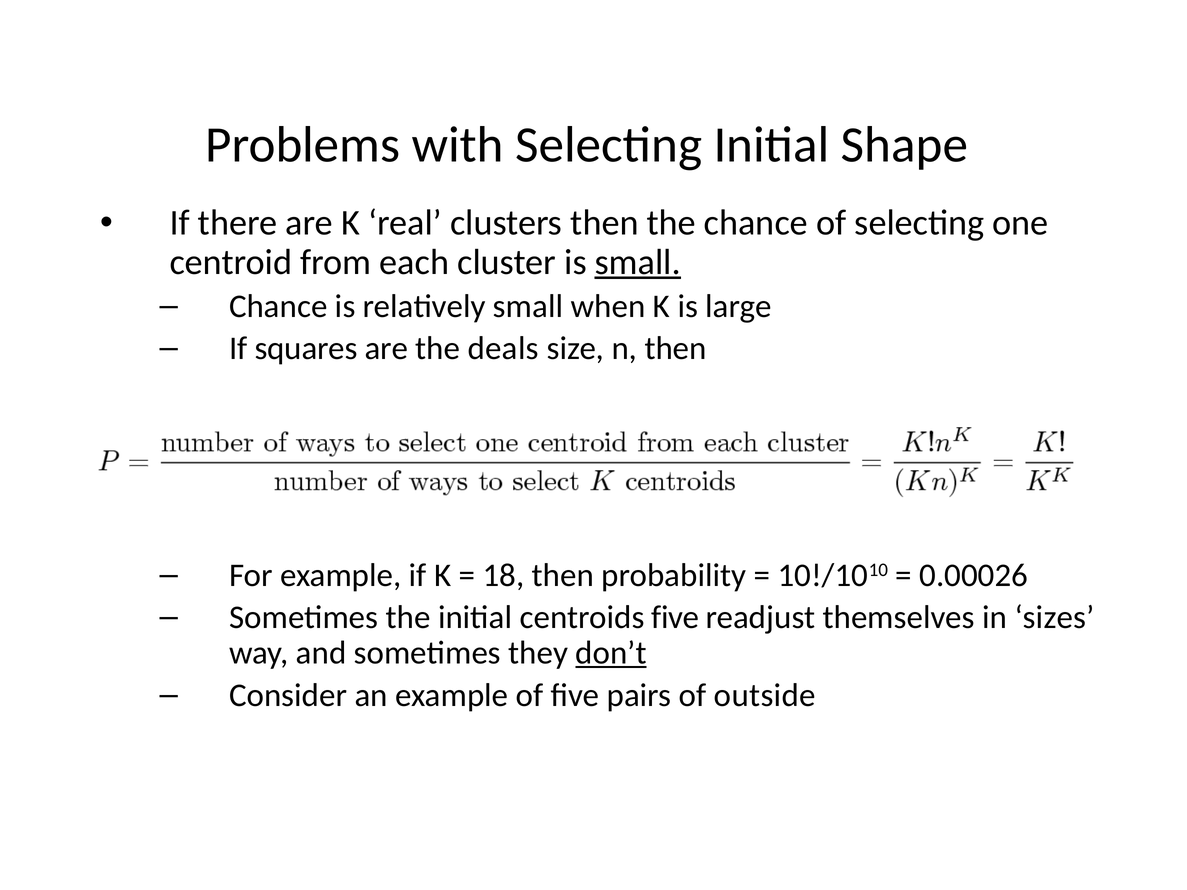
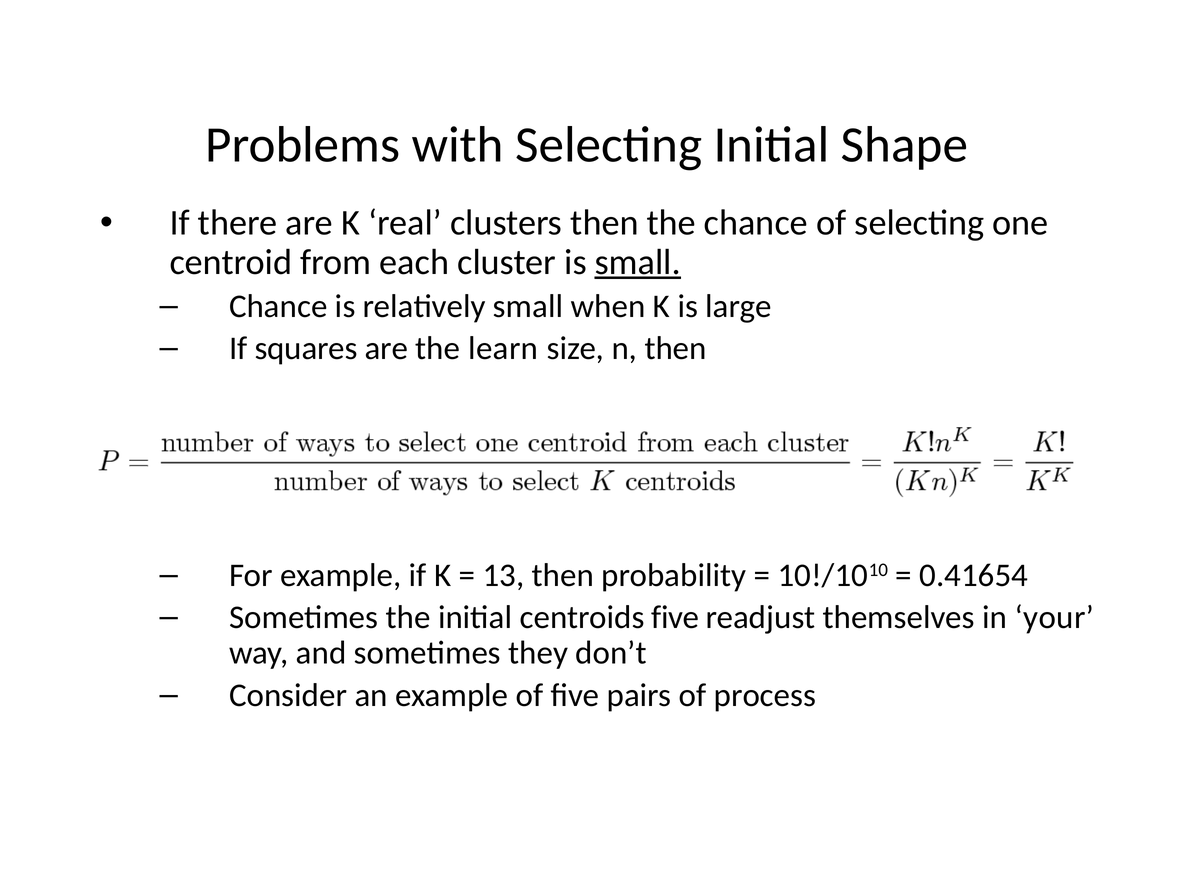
deals: deals -> learn (503, 348)
18: 18 -> 13 (503, 575)
0.00026: 0.00026 -> 0.41654 (974, 575)
sizes: sizes -> your (1055, 618)
don’t underline: present -> none (611, 653)
outside: outside -> process (765, 695)
